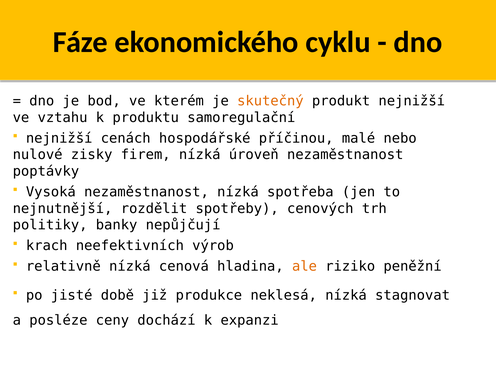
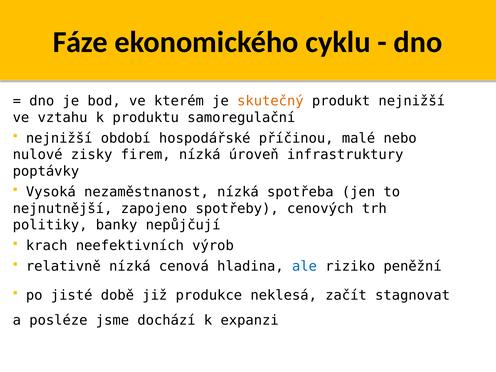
cenách: cenách -> období (126, 138)
úroveň nezaměstnanost: nezaměstnanost -> infrastruktury (345, 155)
rozdělit: rozdělit -> zapojeno (154, 209)
ale colour: orange -> blue (304, 266)
neklesá nízká: nízká -> začít (346, 295)
ceny: ceny -> jsme (112, 320)
